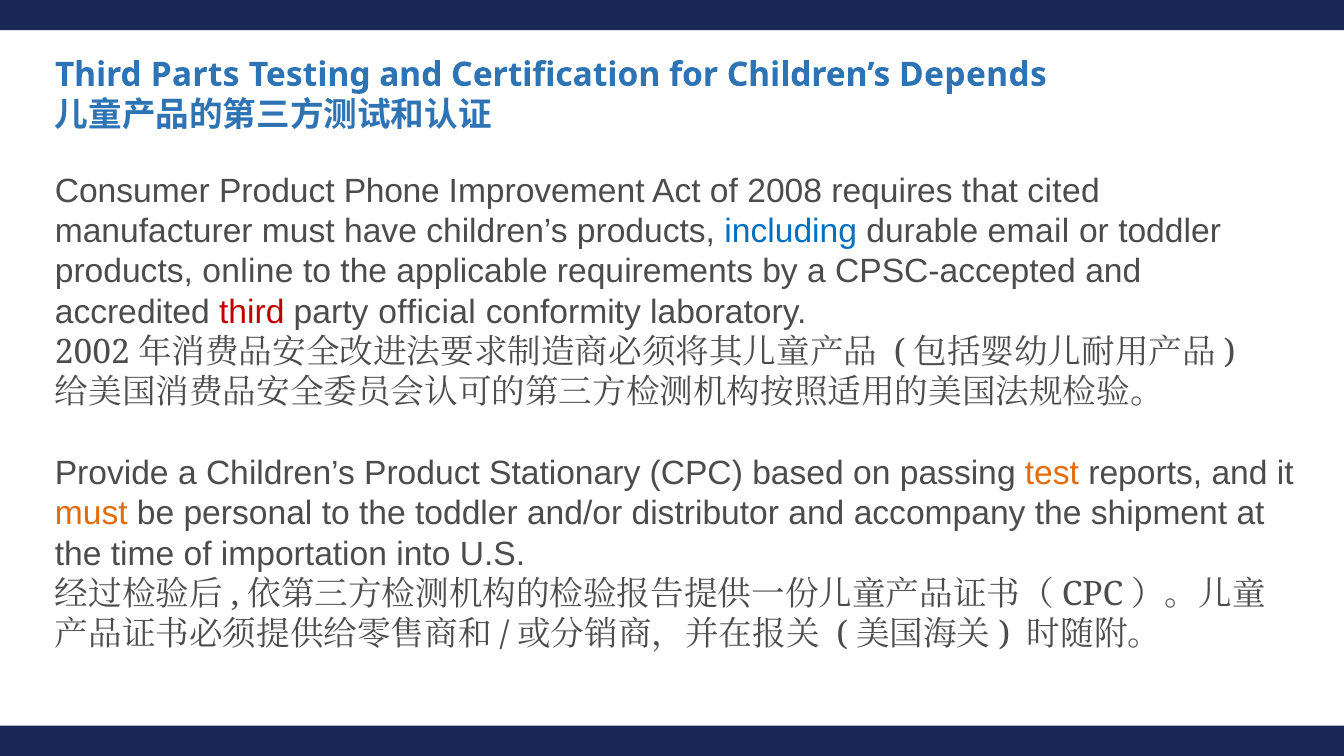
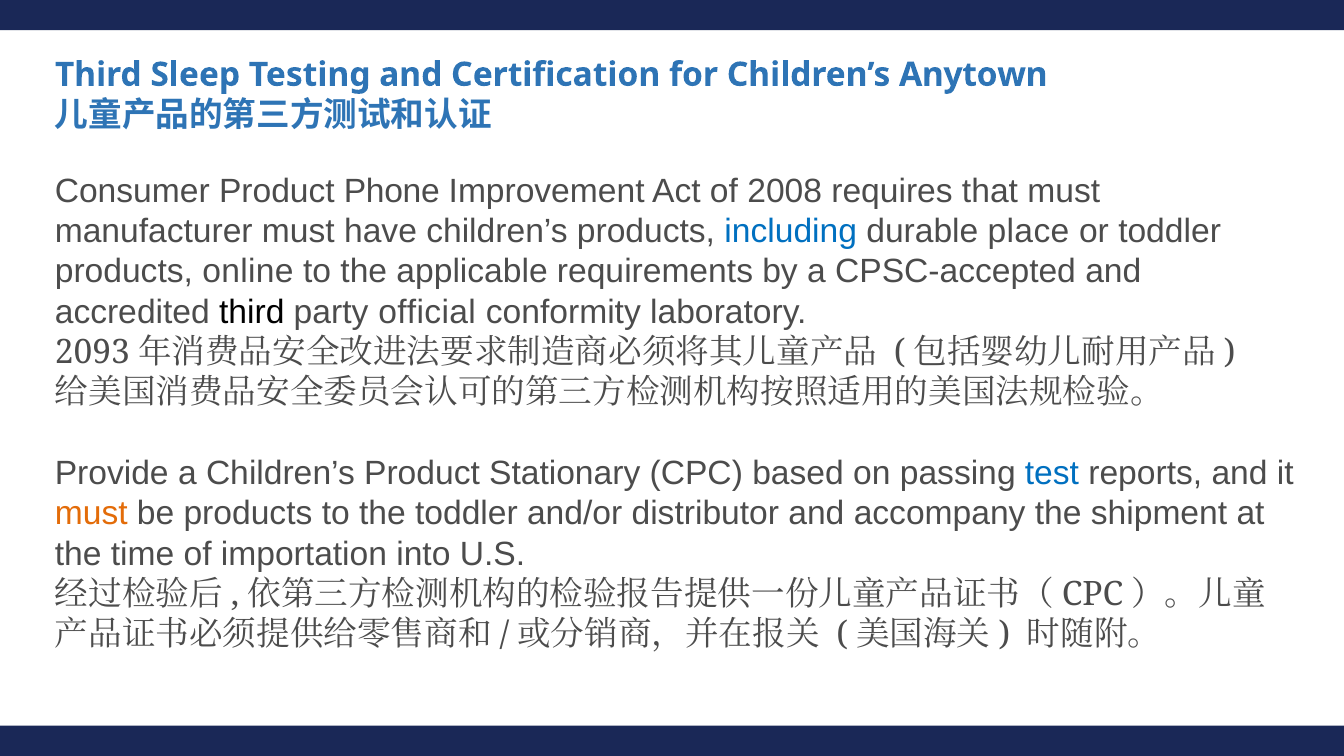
Parts: Parts -> Sleep (195, 75)
Depends: Depends -> Anytown (973, 75)
that cited: cited -> must (1064, 191)
email: email -> place (1028, 232)
third colour: red -> black (252, 312)
2002: 2002 -> 2093 (92, 353)
test colour: orange -> blue (1052, 473)
be personal: personal -> products (248, 514)
